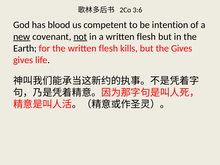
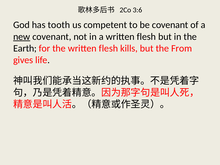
blood: blood -> tooth (59, 25)
be intention: intention -> covenant (170, 25)
not underline: present -> none (80, 37)
the Gives: Gives -> From (182, 48)
